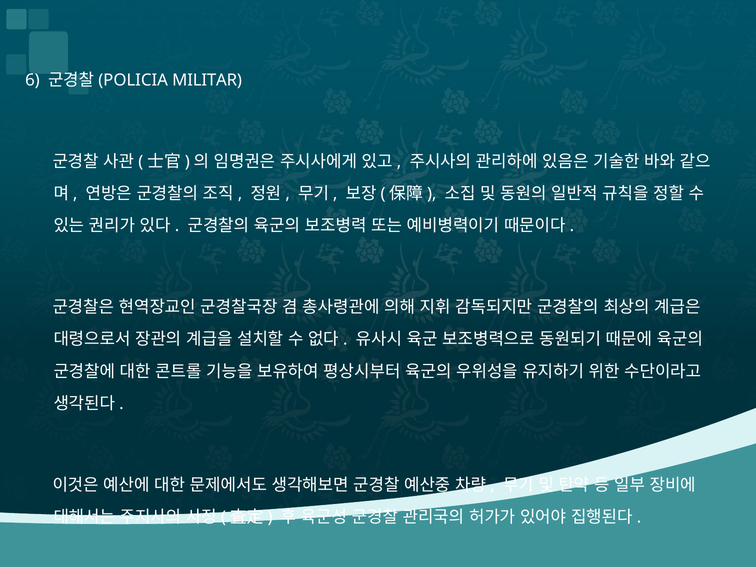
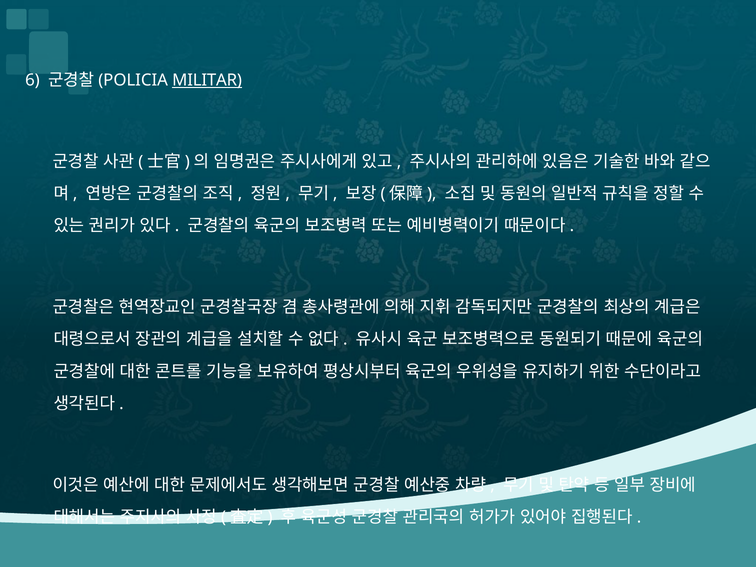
MILITAR underline: none -> present (207, 80)
